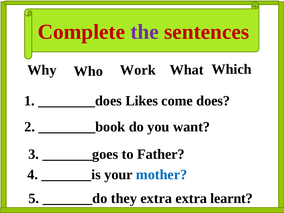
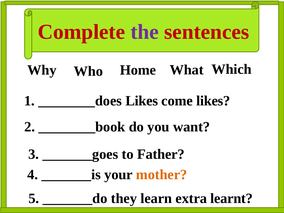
Work: Work -> Home (138, 70)
come does: does -> likes (213, 101)
mother colour: blue -> orange (162, 175)
they extra: extra -> learn (156, 198)
